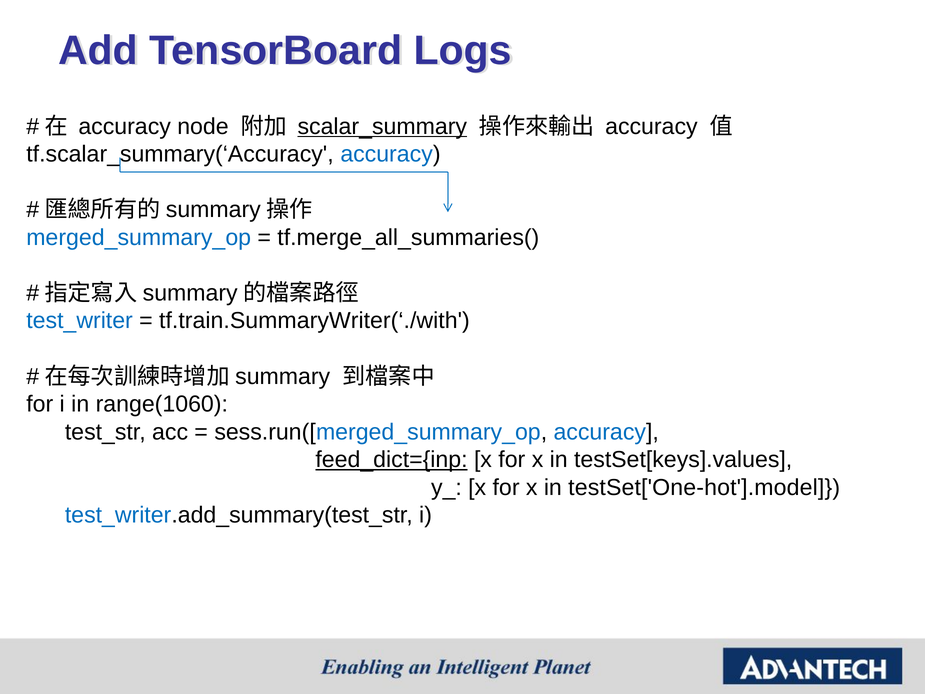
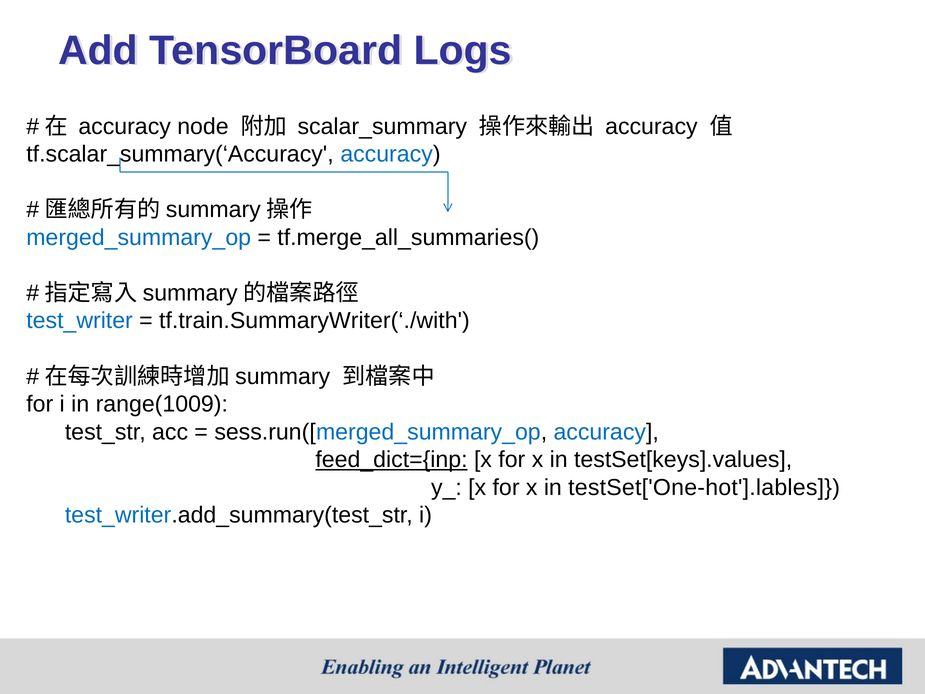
scalar_summary underline: present -> none (382, 126)
range(1060: range(1060 -> range(1009 (162, 404)
testSet['One-hot'].model: testSet['One-hot'].model -> testSet['One-hot'].lables (704, 487)
